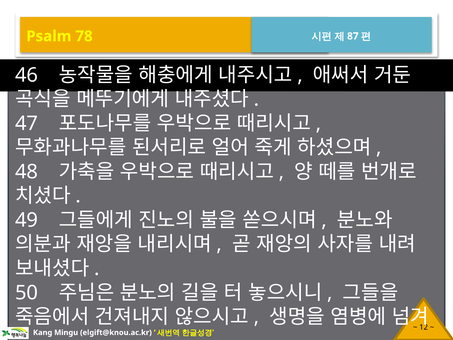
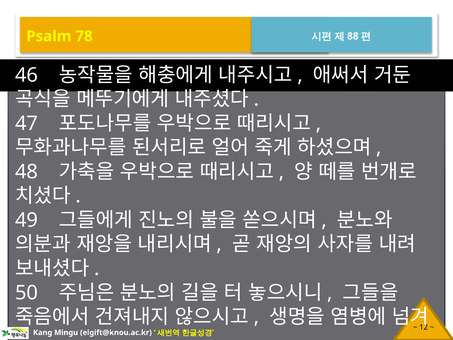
87: 87 -> 88 (353, 36)
